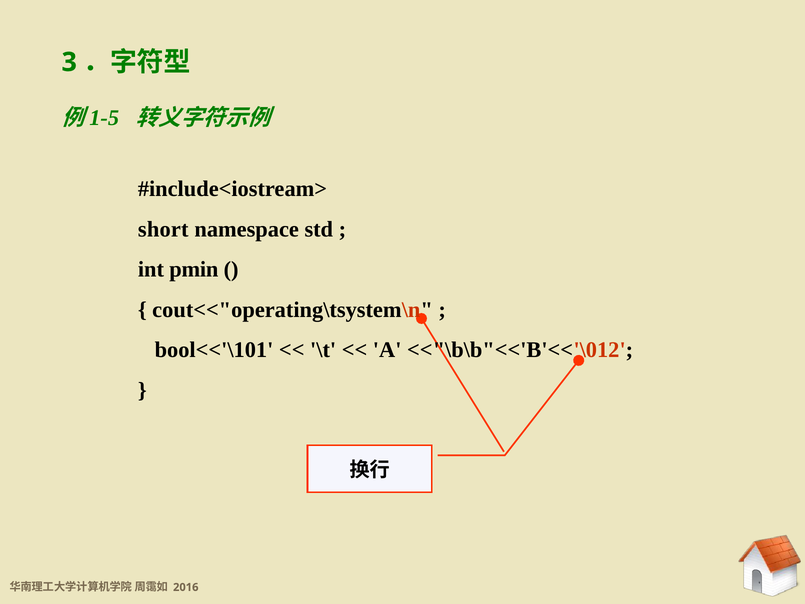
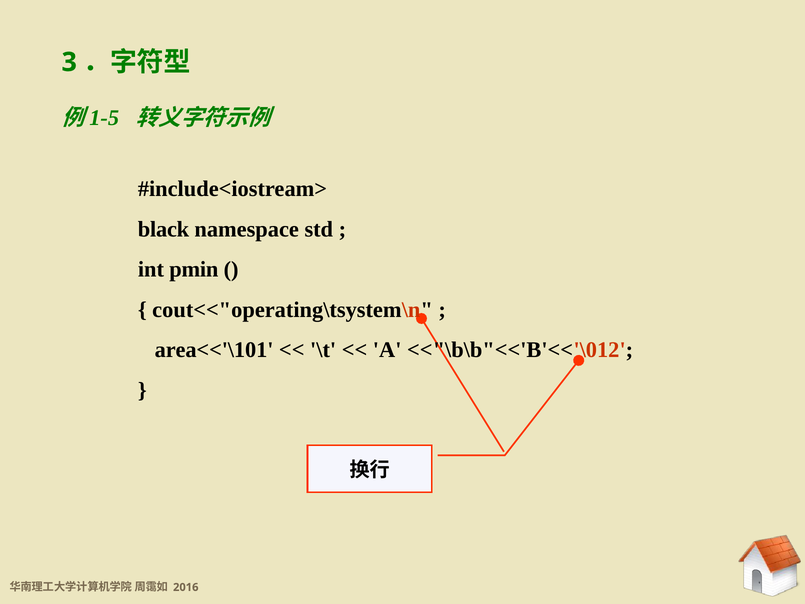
short: short -> black (163, 229)
bool<<'\101: bool<<'\101 -> area<<'\101 (214, 350)
